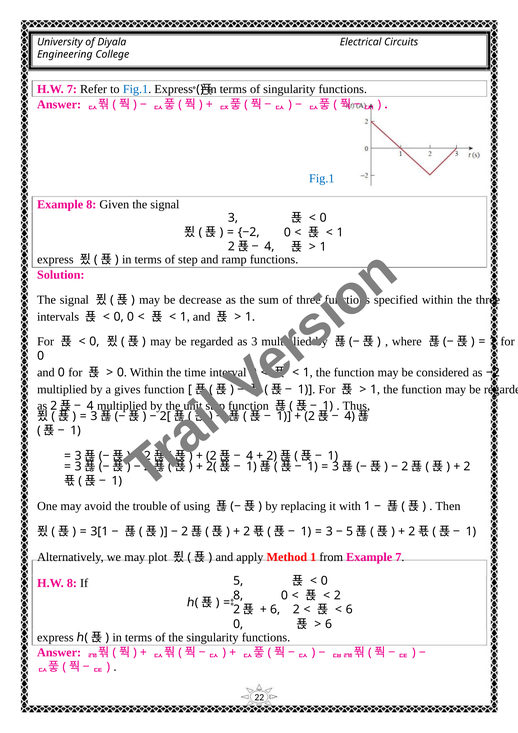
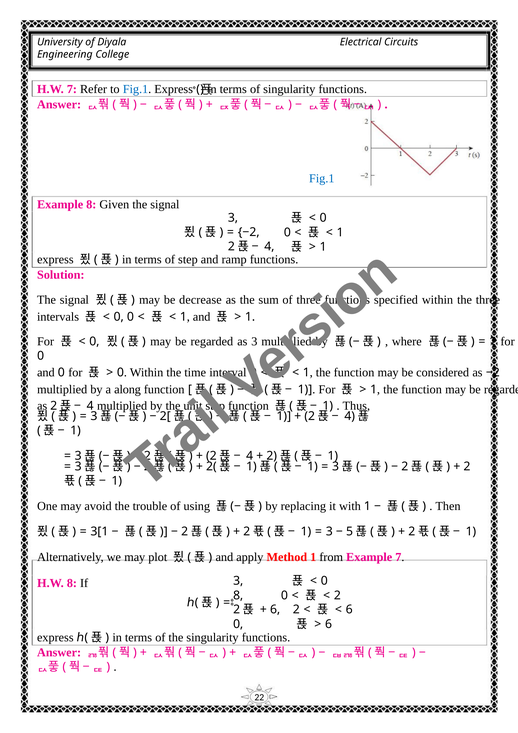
gives: gives -> along (128, 389)
If 5: 5 -> 3 (238, 580)
